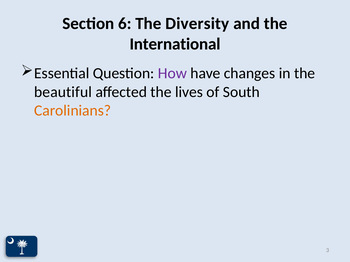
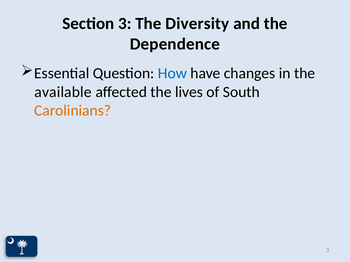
Section 6: 6 -> 3 (125, 24)
International: International -> Dependence (175, 44)
How colour: purple -> blue (172, 73)
beautiful: beautiful -> available (63, 92)
